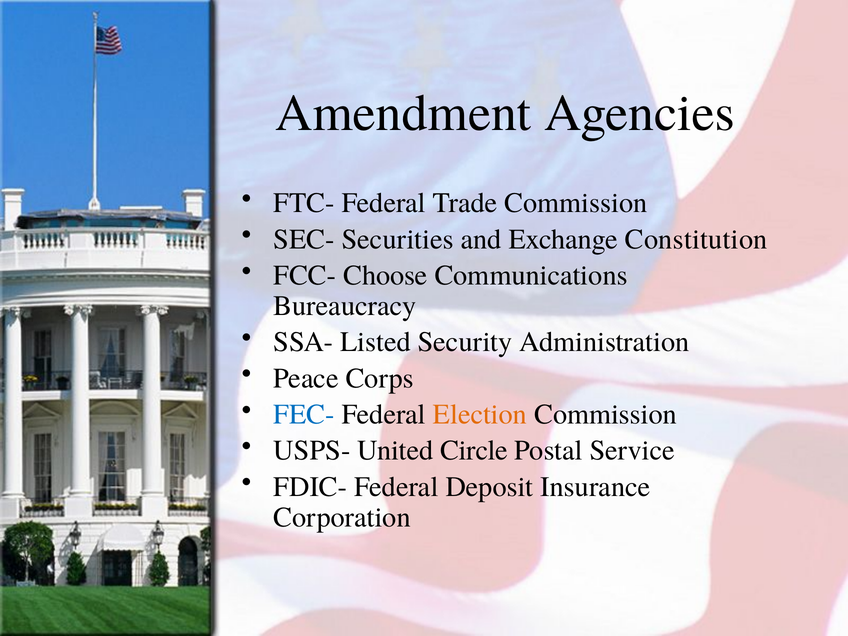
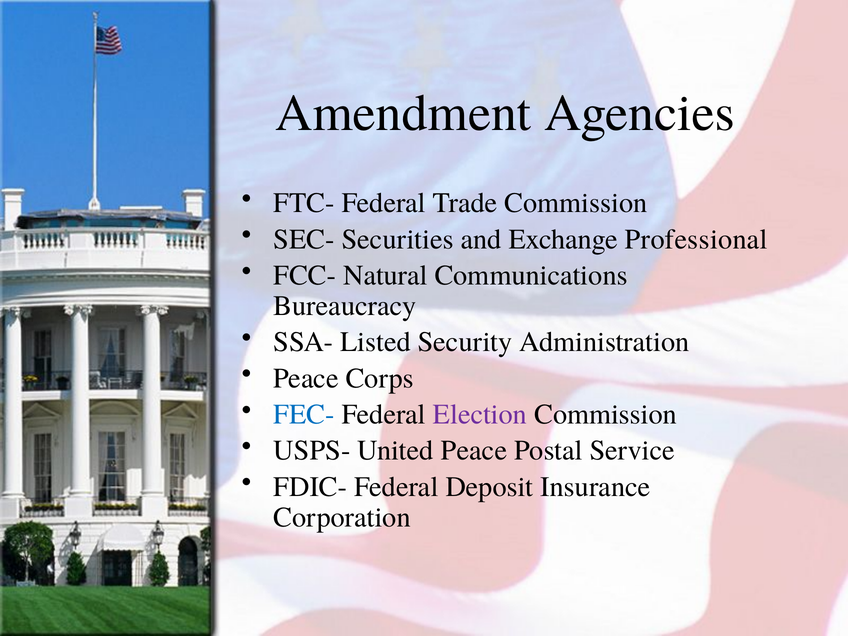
Constitution: Constitution -> Professional (696, 239)
Choose: Choose -> Natural (385, 275)
Election colour: orange -> purple (480, 414)
United Circle: Circle -> Peace (474, 451)
